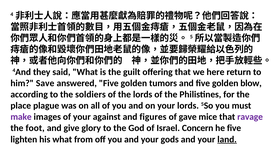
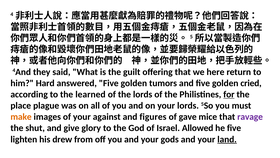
Save: Save -> Hard (45, 83)
blow: blow -> cried (251, 83)
soldiers: soldiers -> learned (90, 94)
for underline: none -> present (229, 94)
make colour: purple -> orange (21, 116)
foot: foot -> shut (35, 128)
Concern: Concern -> Allowed (198, 128)
his what: what -> drew (62, 139)
